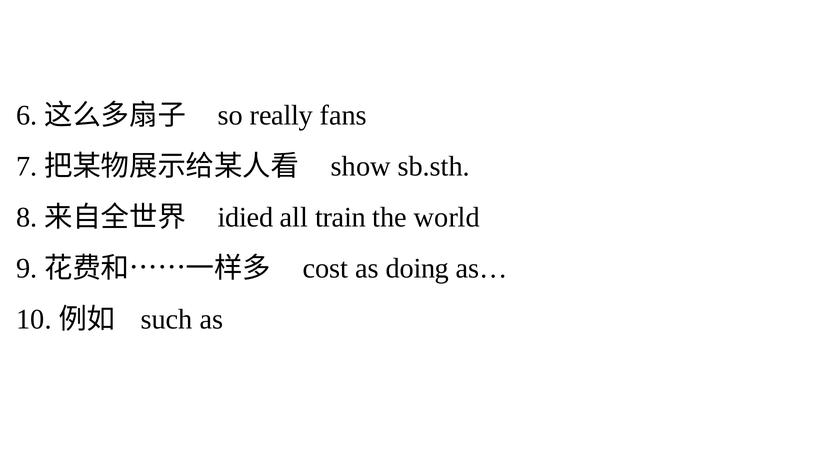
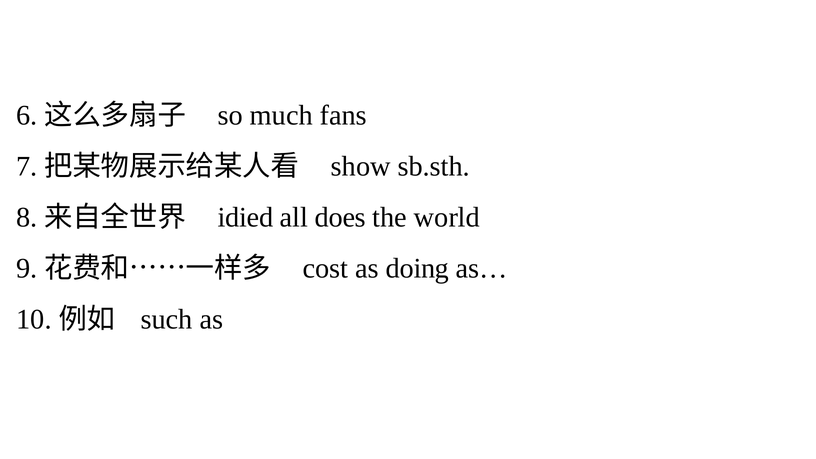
really: really -> much (281, 115)
train: train -> does (340, 217)
